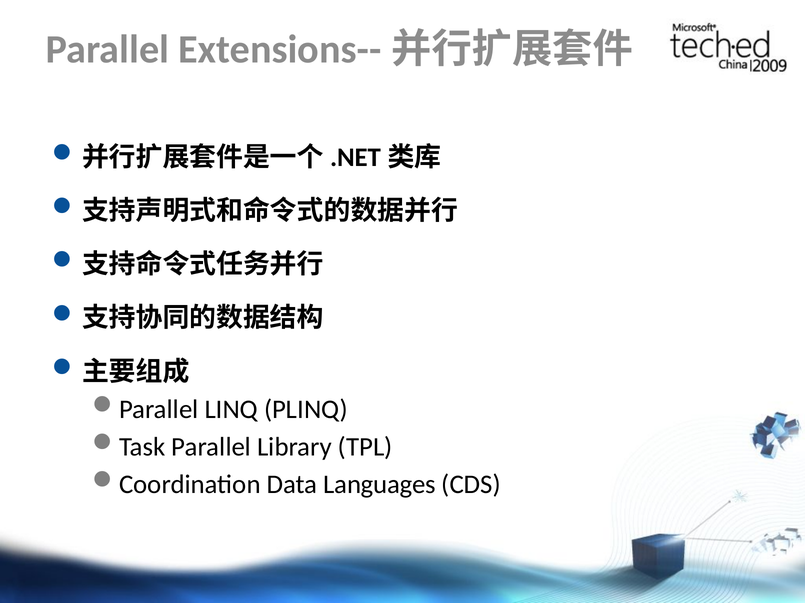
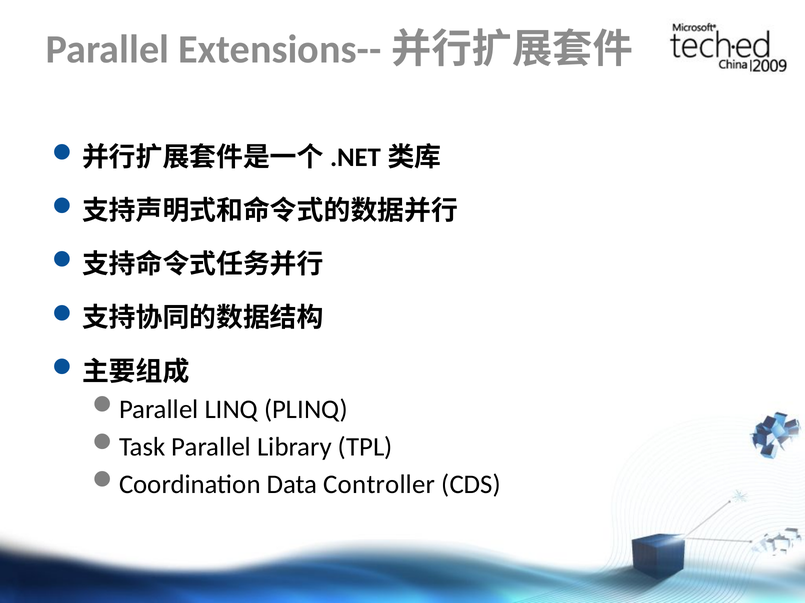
Languages: Languages -> Controller (379, 485)
